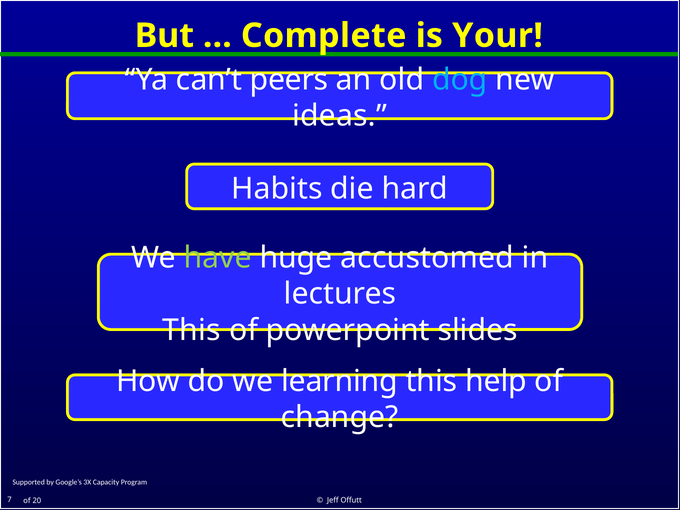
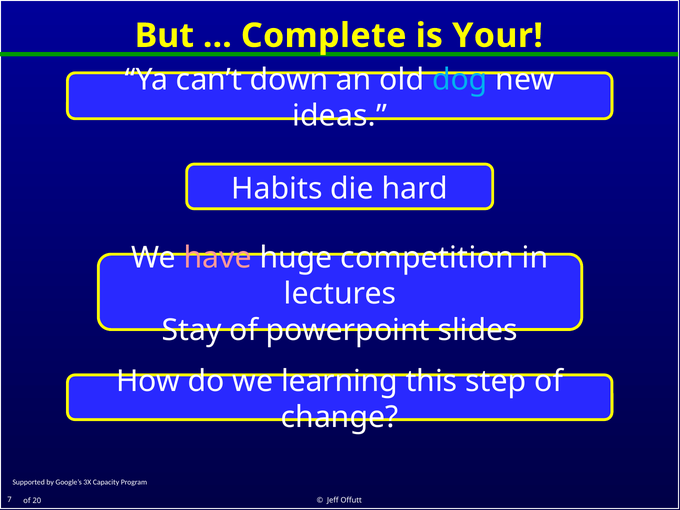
peers: peers -> down (289, 80)
have colour: light green -> pink (218, 258)
accustomed: accustomed -> competition (427, 258)
This: This -> Stay (192, 330)
help: help -> step (496, 381)
